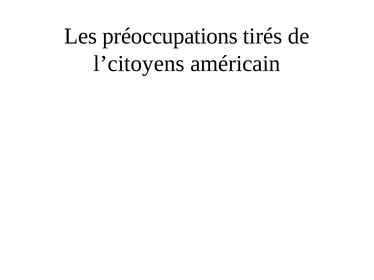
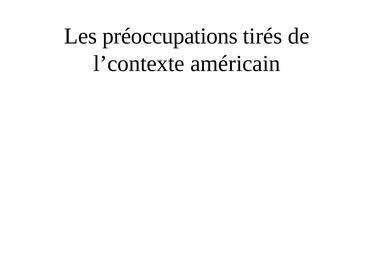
l’citoyens: l’citoyens -> l’contexte (139, 64)
